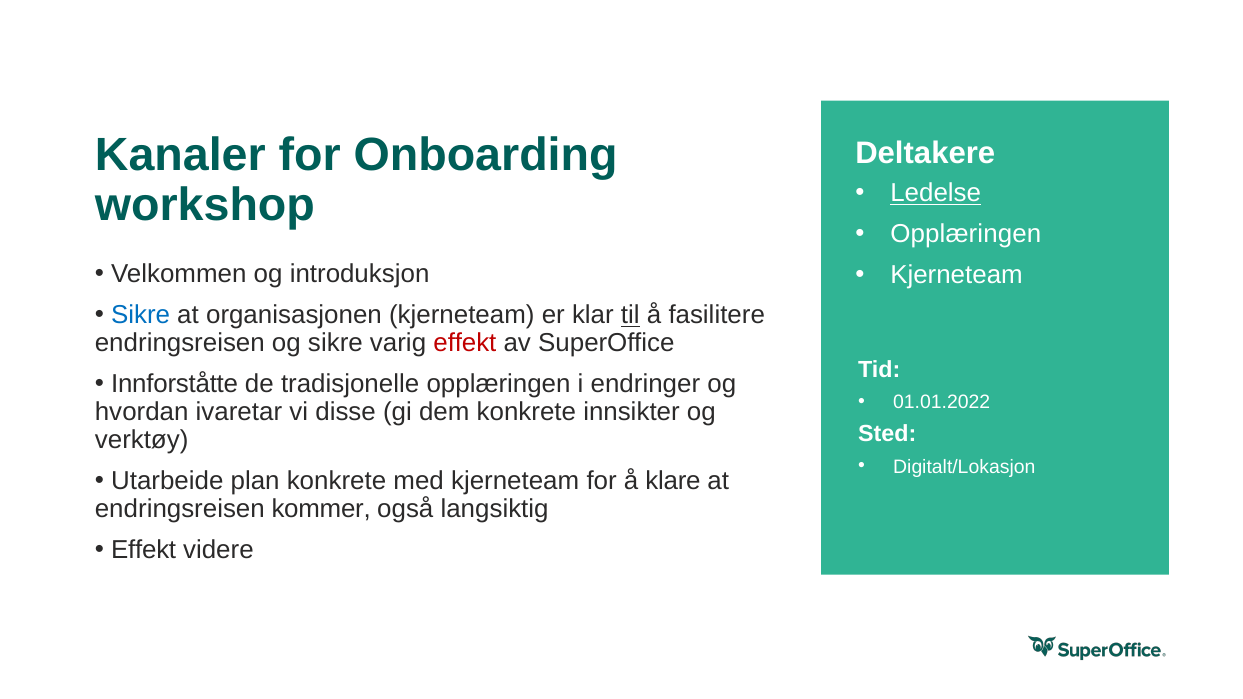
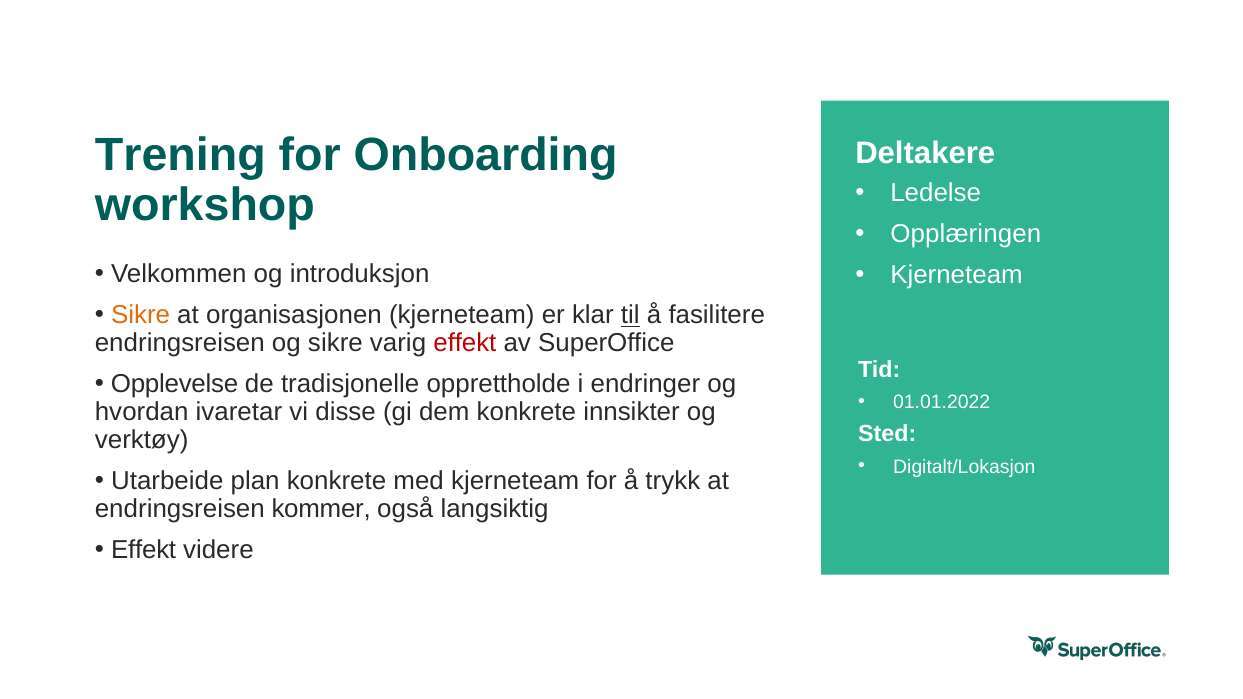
Kanaler: Kanaler -> Trening (180, 155)
Ledelse underline: present -> none (936, 193)
Sikre colour: blue -> orange (141, 315)
Innforståtte: Innforståtte -> Opplevelse (175, 384)
tradisjonelle opplæringen: opplæringen -> opprettholde (499, 384)
klare: klare -> trykk (673, 481)
